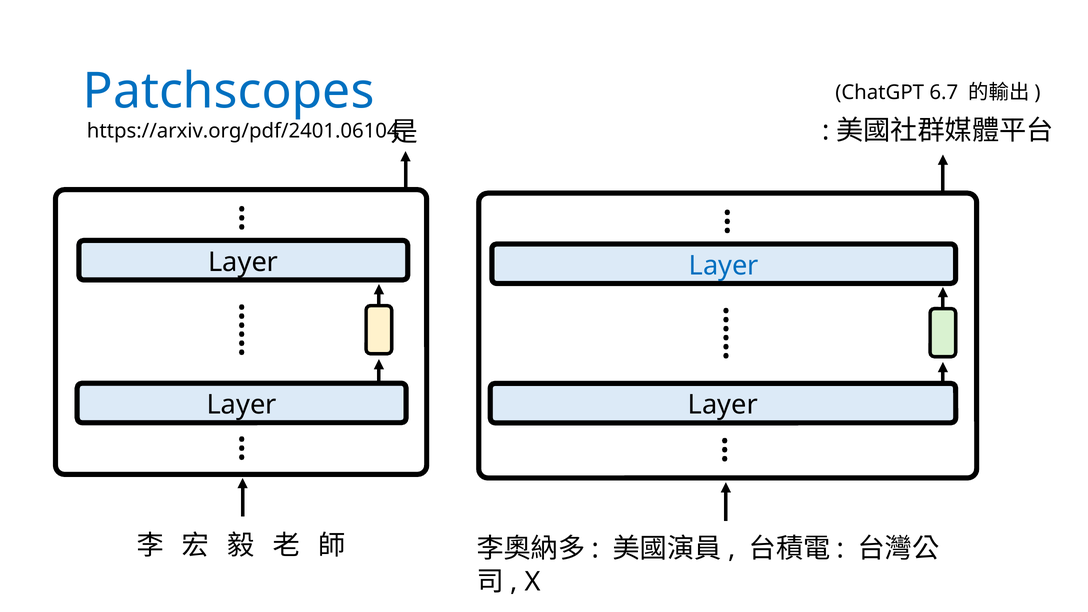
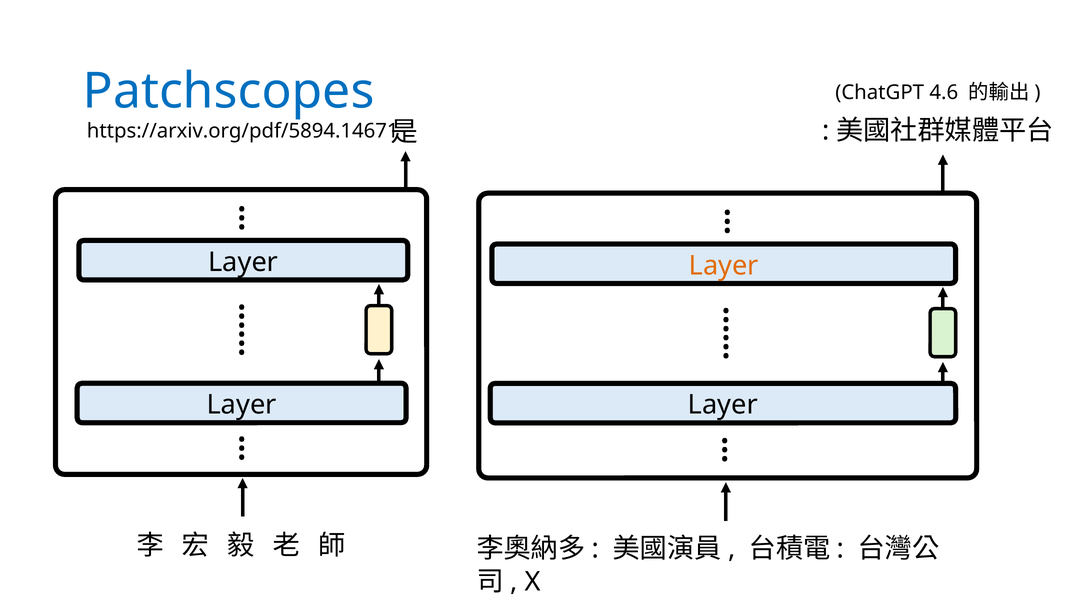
6.7: 6.7 -> 4.6 (944, 93)
https://arxiv.org/pdf/2401.06104: https://arxiv.org/pdf/2401.06104 -> https://arxiv.org/pdf/5894.14671 (243, 131)
Layer colour: blue -> orange (724, 266)
